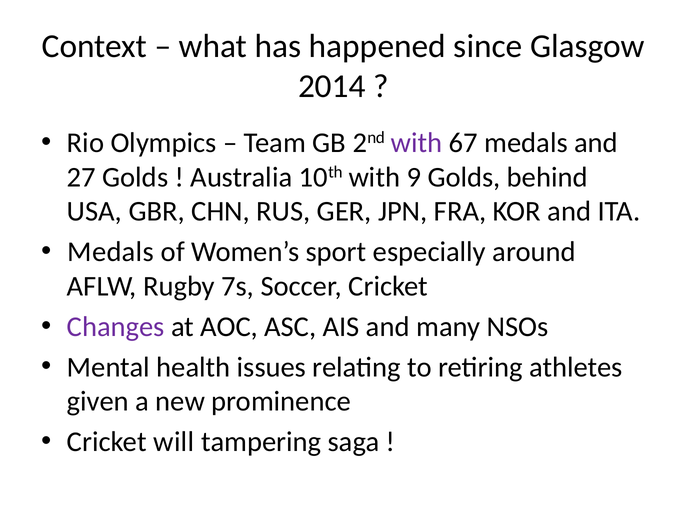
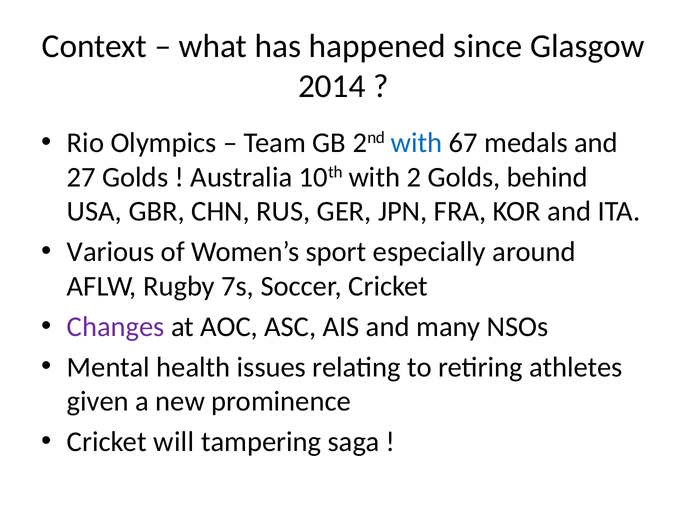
with colour: purple -> blue (417, 143)
9: 9 -> 2 (414, 177)
Medals: Medals -> Various (111, 252)
